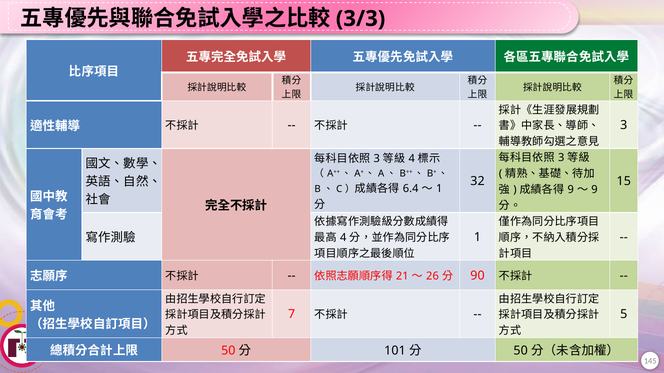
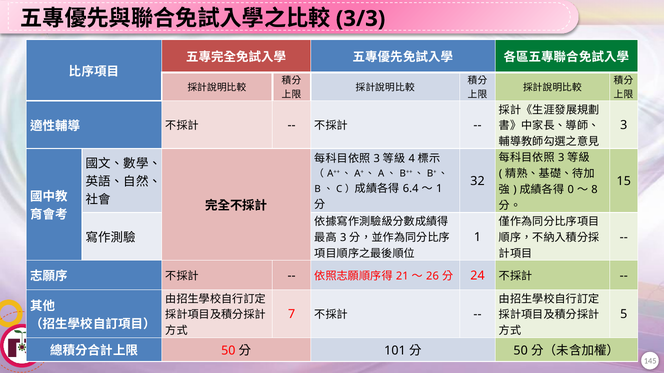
9: 9 -> 0 (571, 190)
9: 9 -> 8 (595, 190)
4: 4 -> 3 (343, 238)
90: 90 -> 24 (478, 276)
